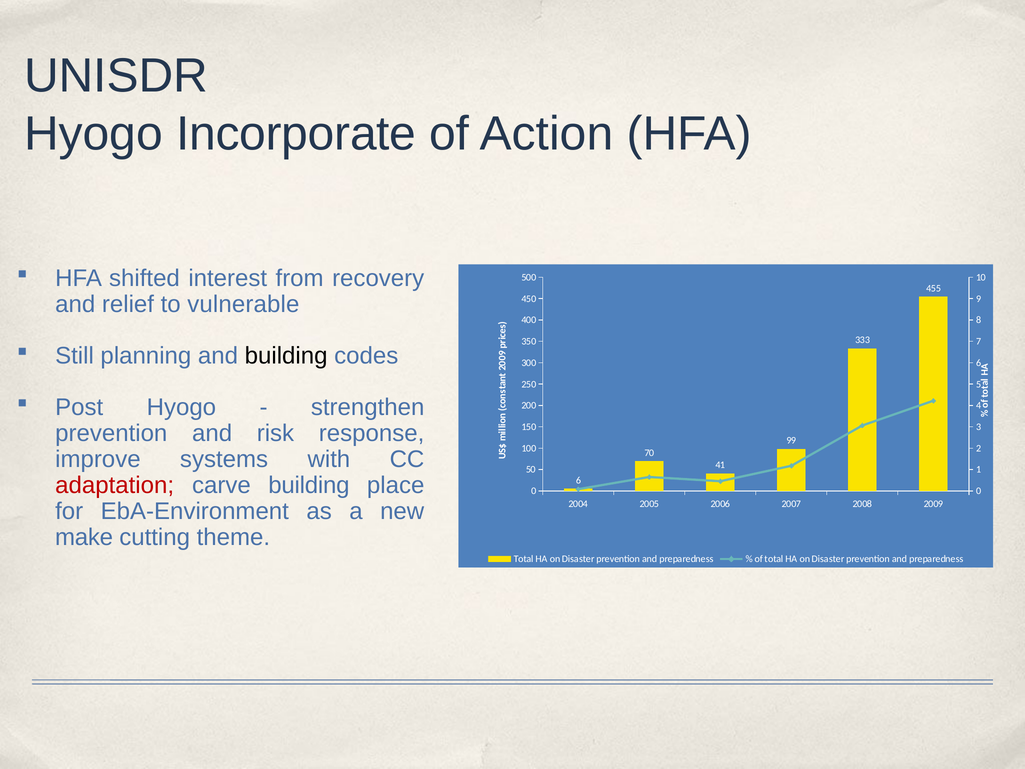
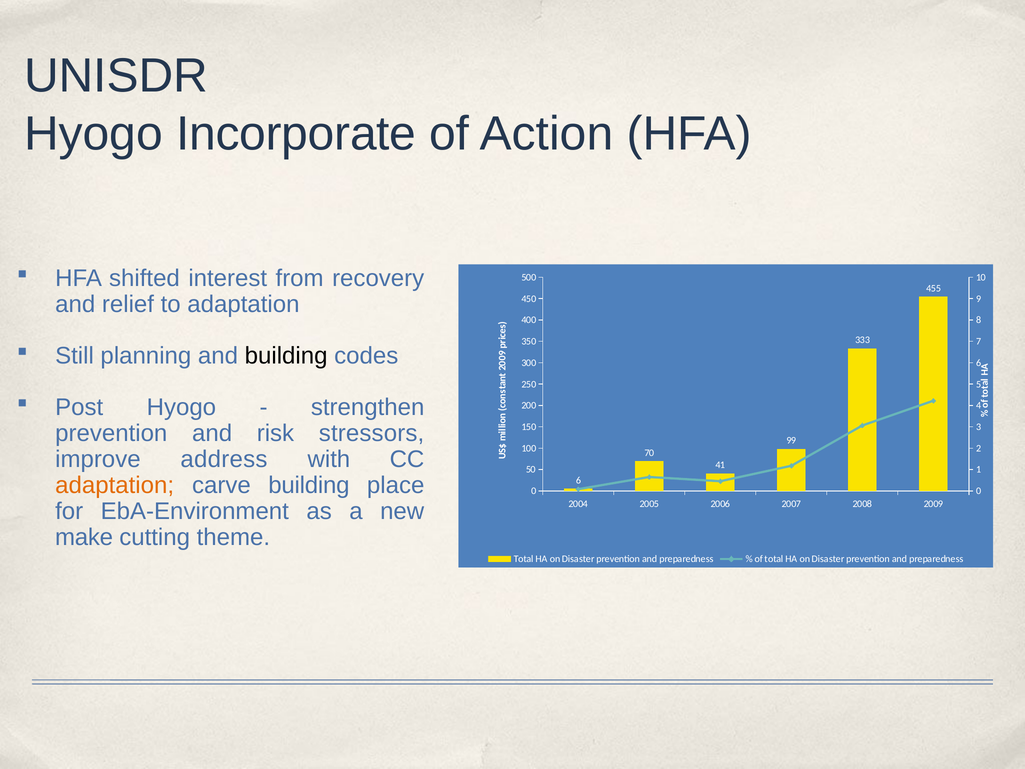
to vulnerable: vulnerable -> adaptation (243, 304)
response: response -> stressors (372, 433)
systems: systems -> address (224, 459)
adaptation colour: red -> orange (115, 485)
